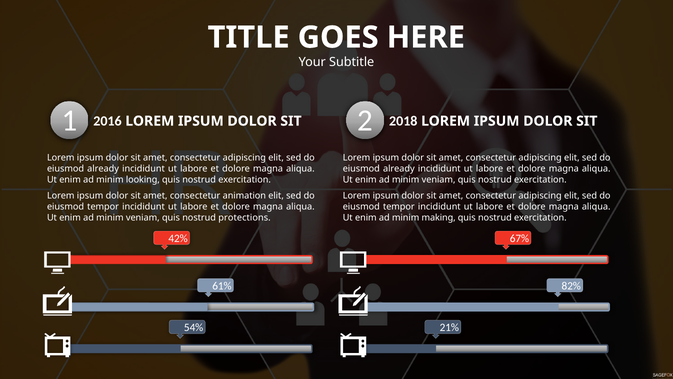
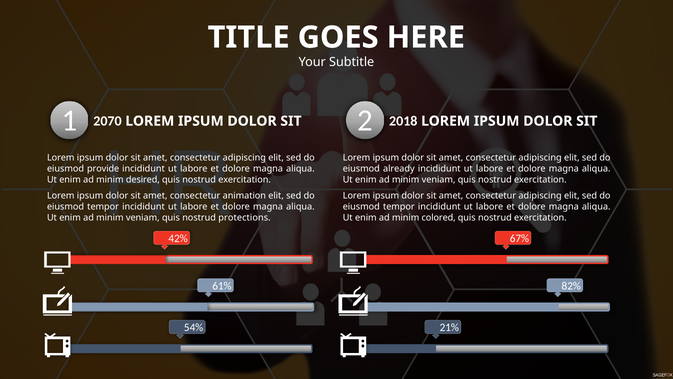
2016: 2016 -> 2070 (107, 121)
already: already -> provide (103, 169)
looking: looking -> desired (143, 180)
making: making -> colored (439, 218)
